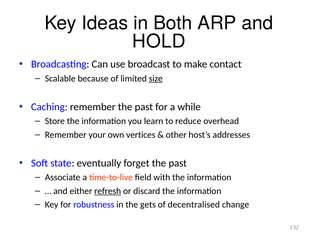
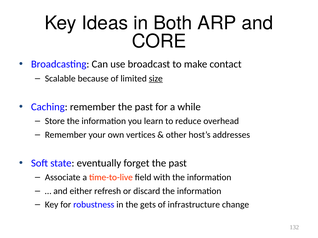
HOLD: HOLD -> CORE (159, 41)
refresh underline: present -> none (108, 191)
decentralised: decentralised -> infrastructure (194, 205)
